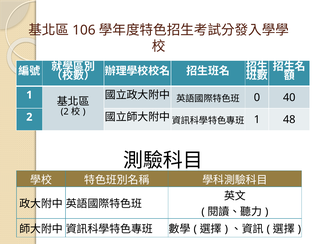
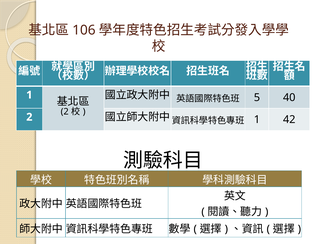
0: 0 -> 5 (257, 98)
48: 48 -> 42 (289, 120)
